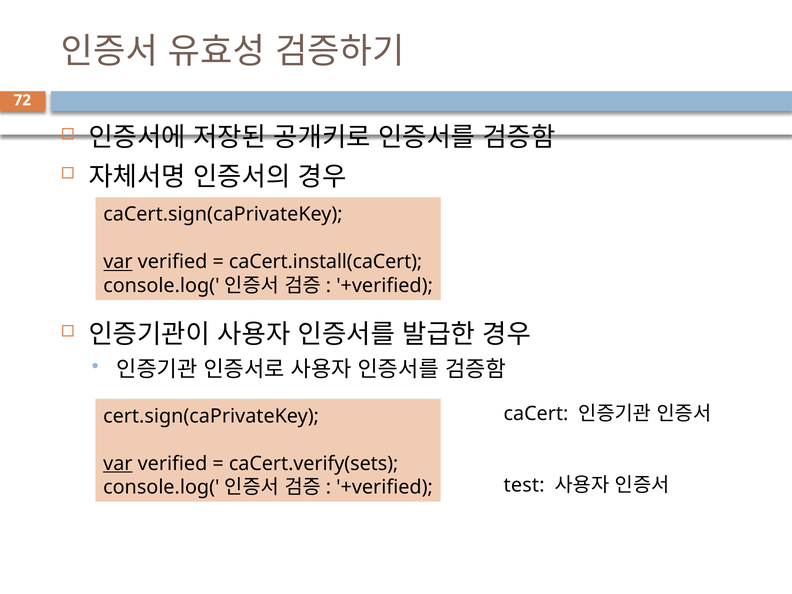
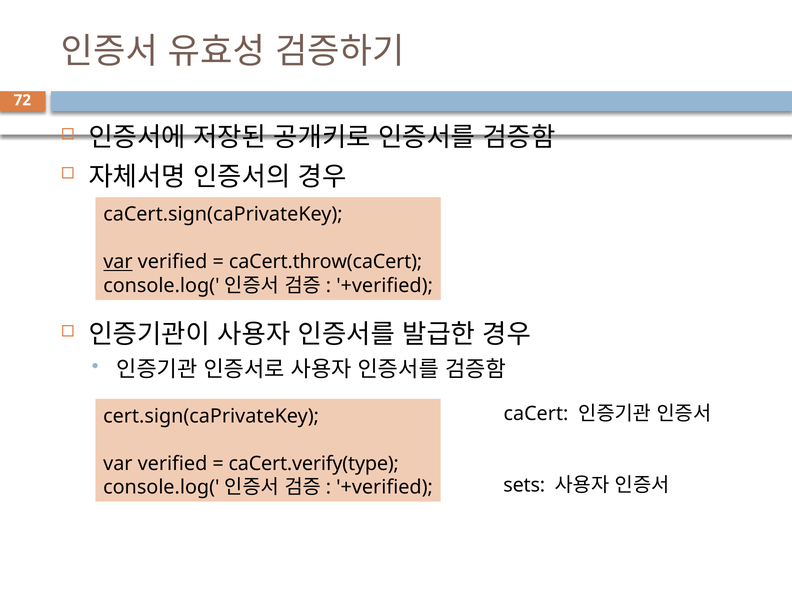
caCert.install(caCert: caCert.install(caCert -> caCert.throw(caCert (326, 262)
var underline: present -> none (118, 463)
caCert.verify(sets: caCert.verify(sets -> caCert.verify(type (314, 463)
test: test -> sets (524, 485)
